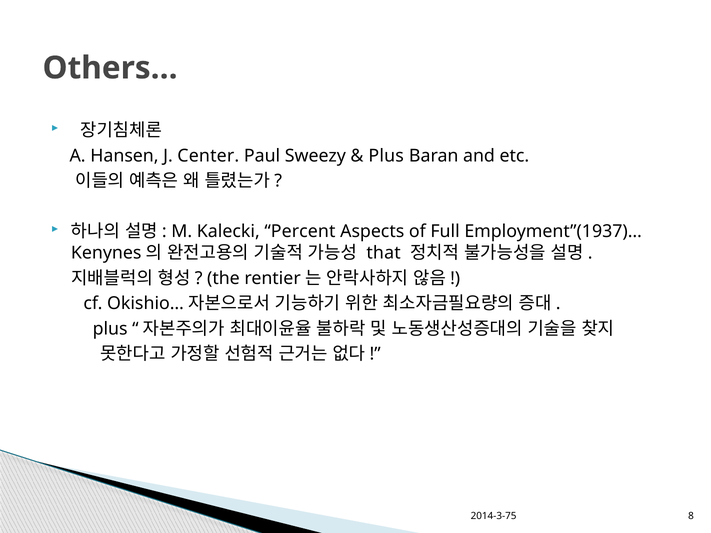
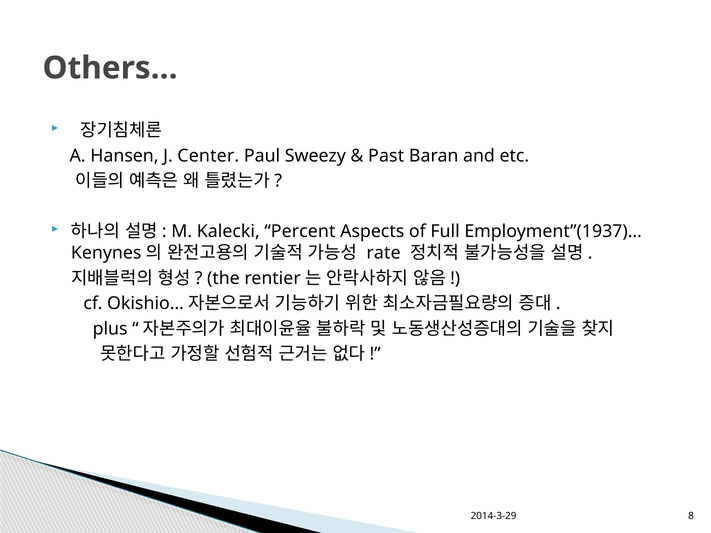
Plus: Plus -> Past (386, 156)
that: that -> rate (384, 253)
2014-3-75: 2014-3-75 -> 2014-3-29 (494, 516)
